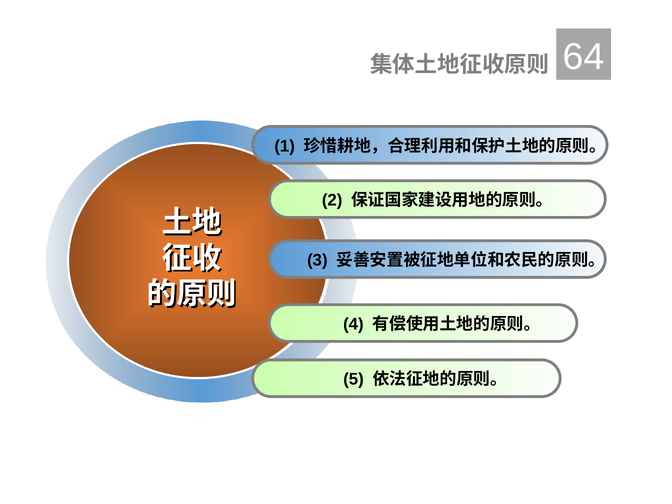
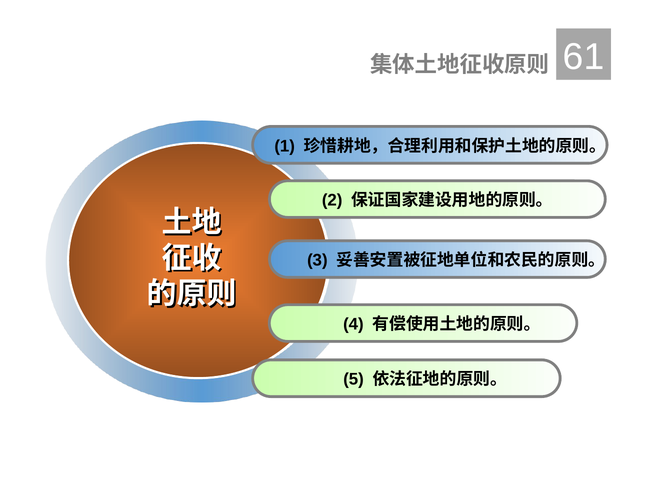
64: 64 -> 61 (584, 57)
